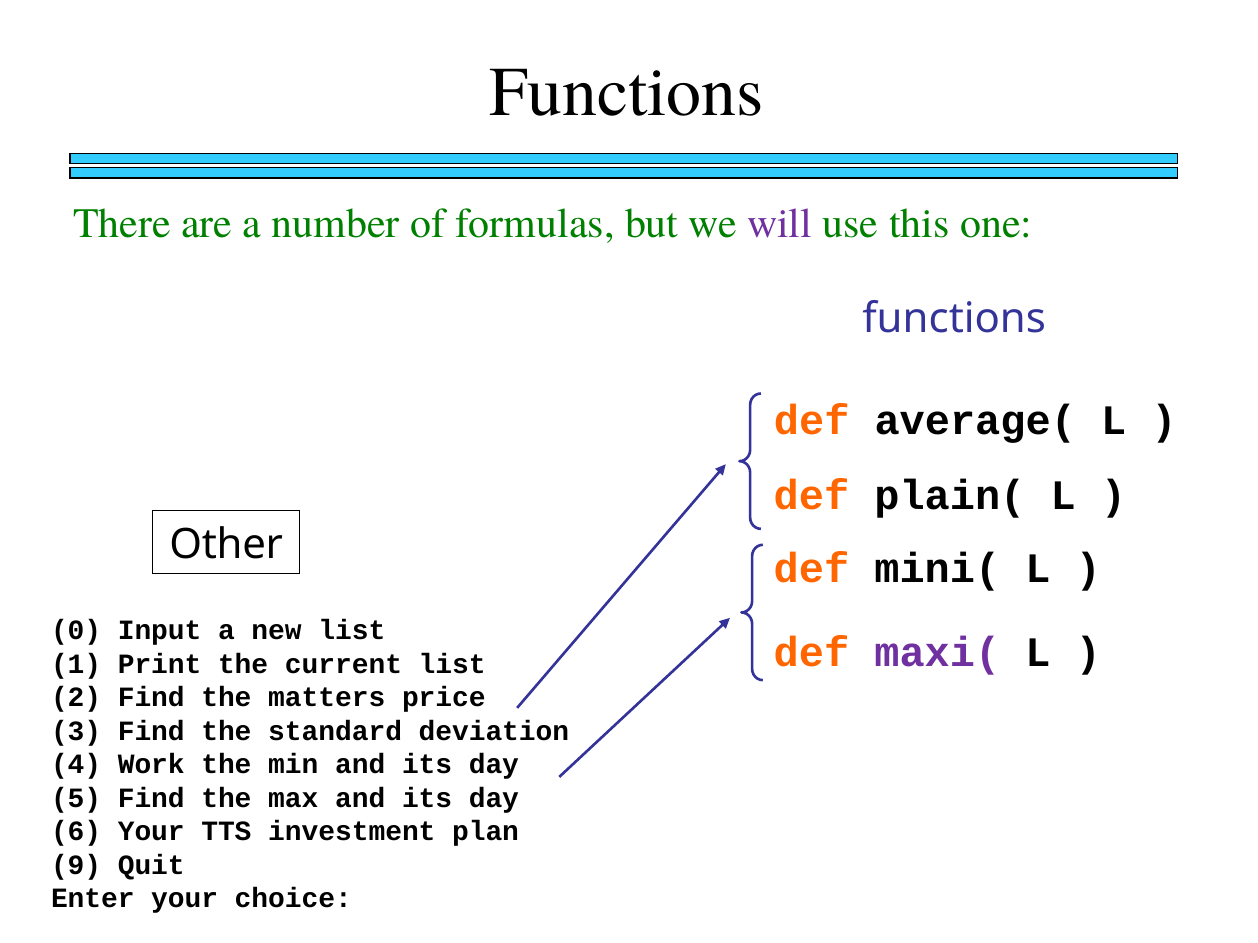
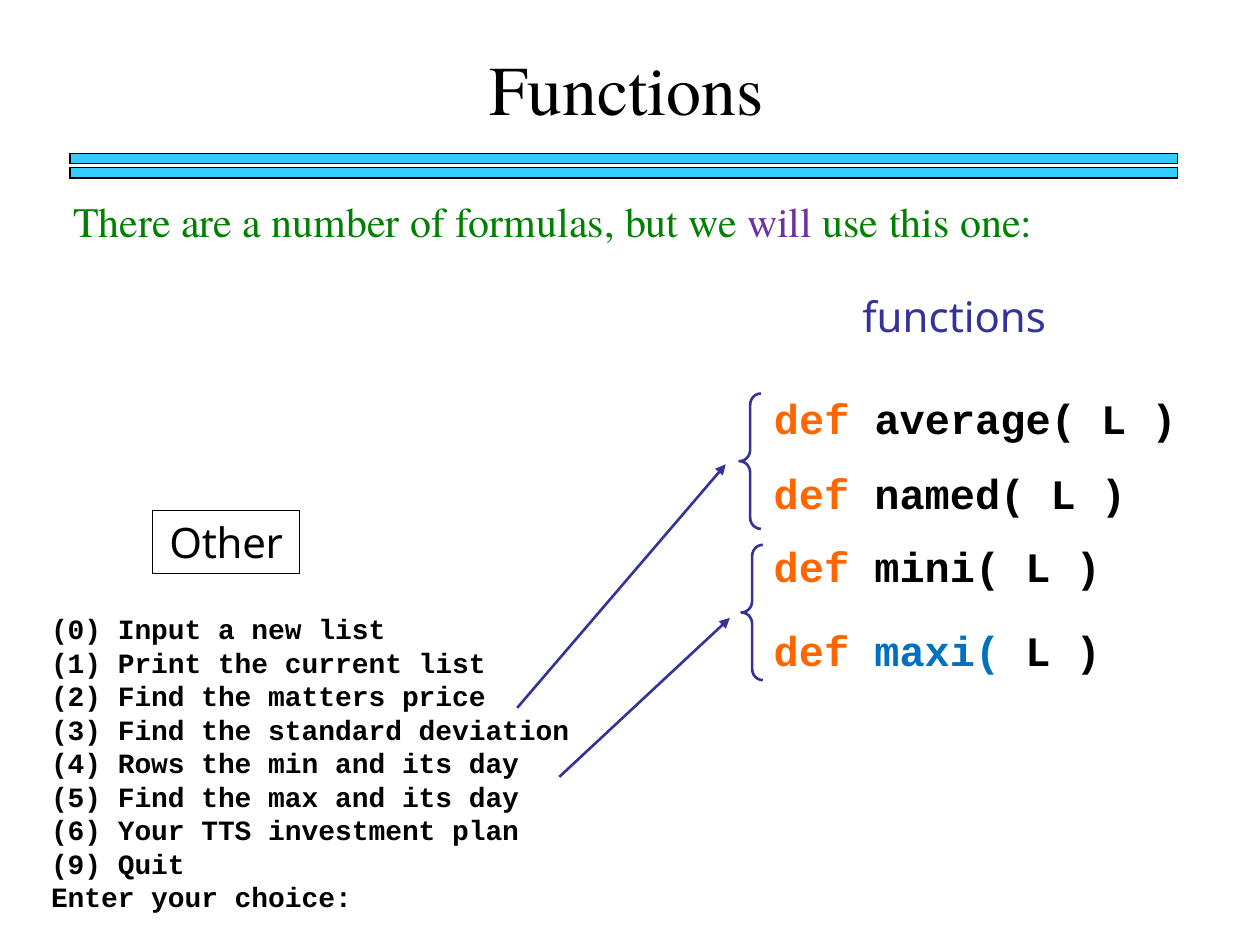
plain(: plain( -> named( (950, 495)
maxi( colour: purple -> blue (937, 653)
Work: Work -> Rows (151, 765)
